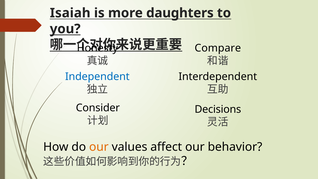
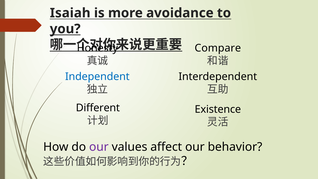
daughters: daughters -> avoidance (180, 13)
Consider: Consider -> Different (98, 108)
Decisions: Decisions -> Existence (218, 109)
our colour: orange -> purple (99, 147)
